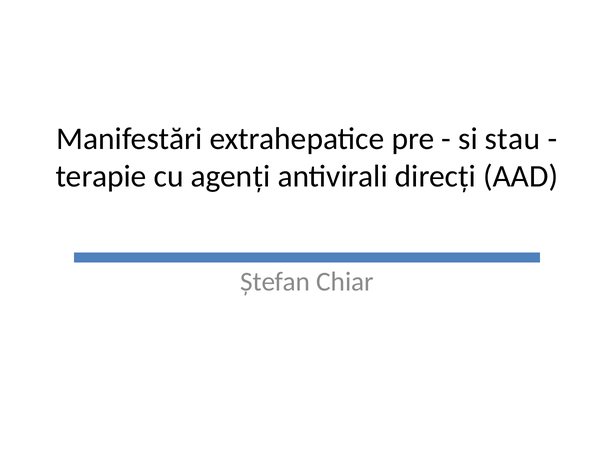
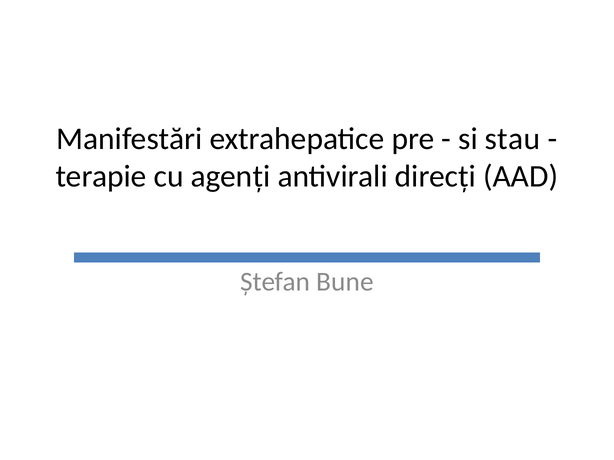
Chiar: Chiar -> Bune (345, 282)
